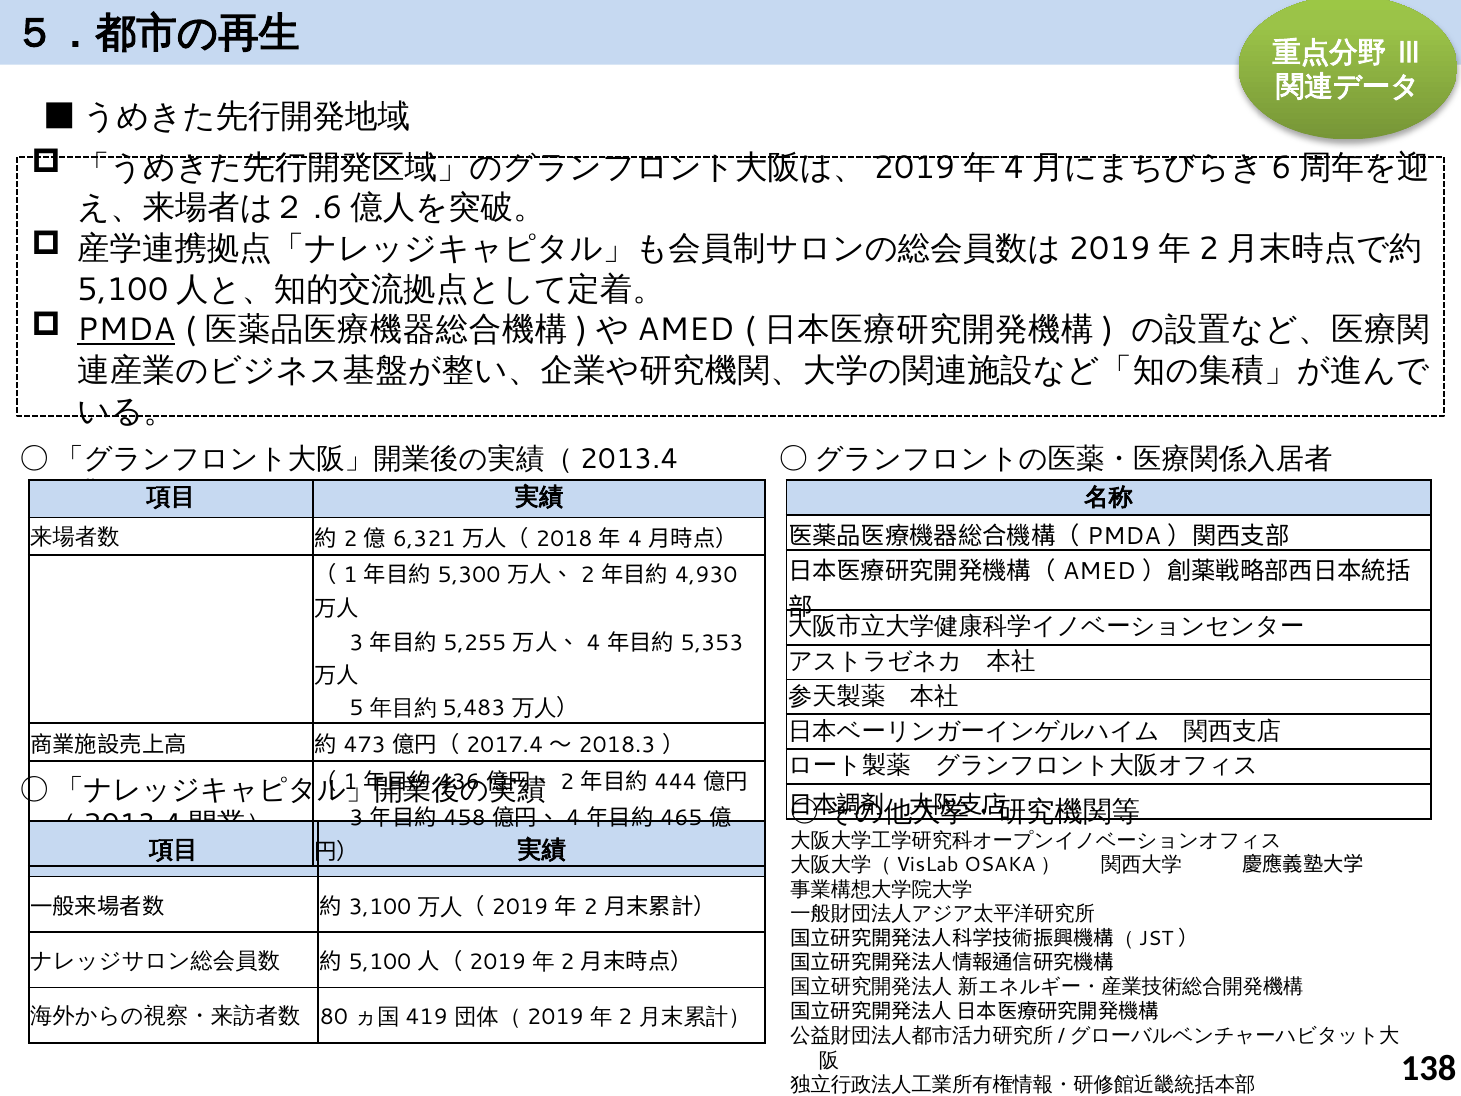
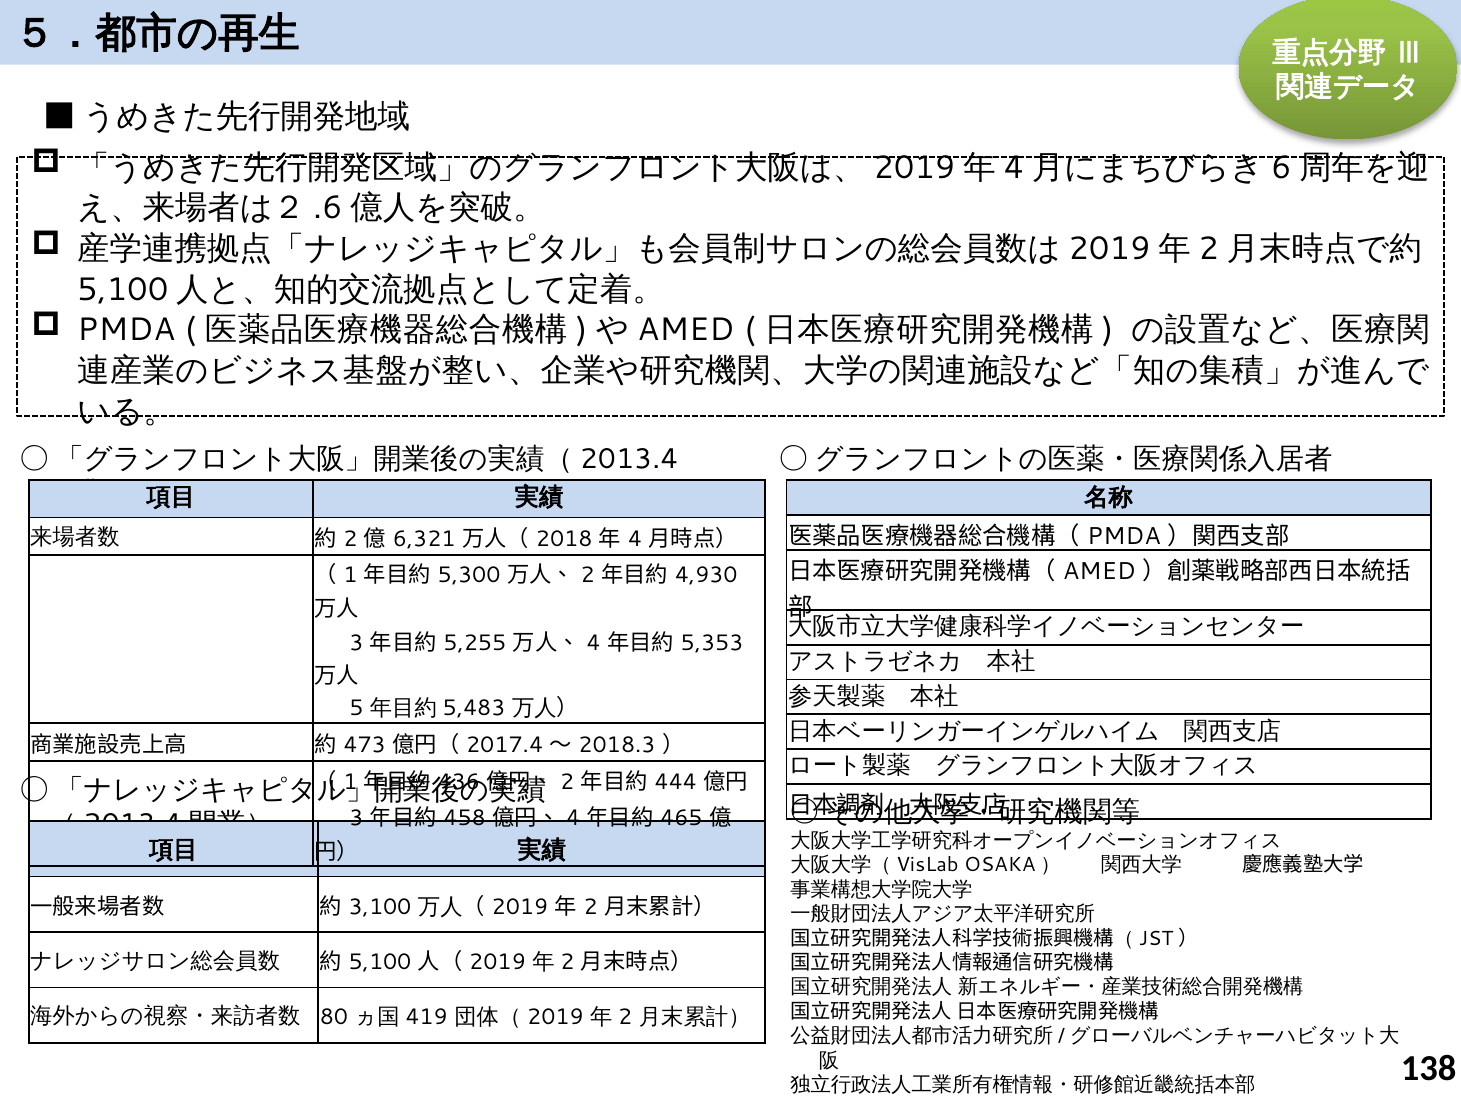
PMDA underline: present -> none (126, 330)
